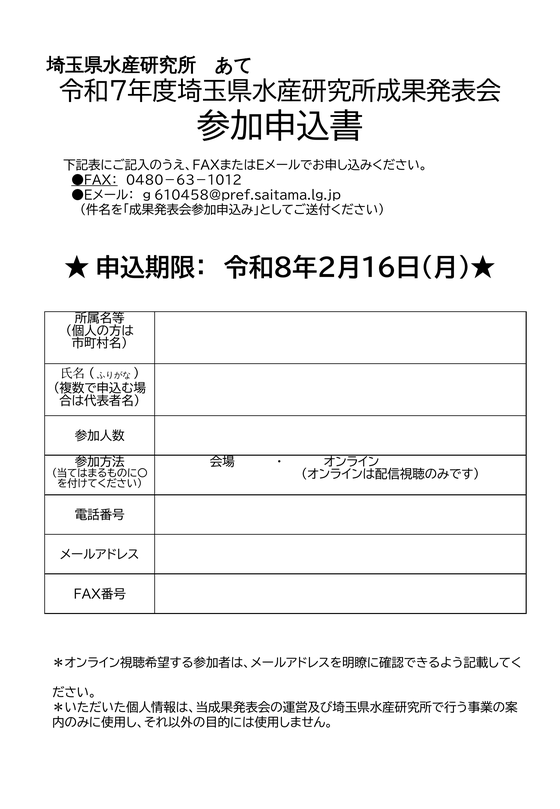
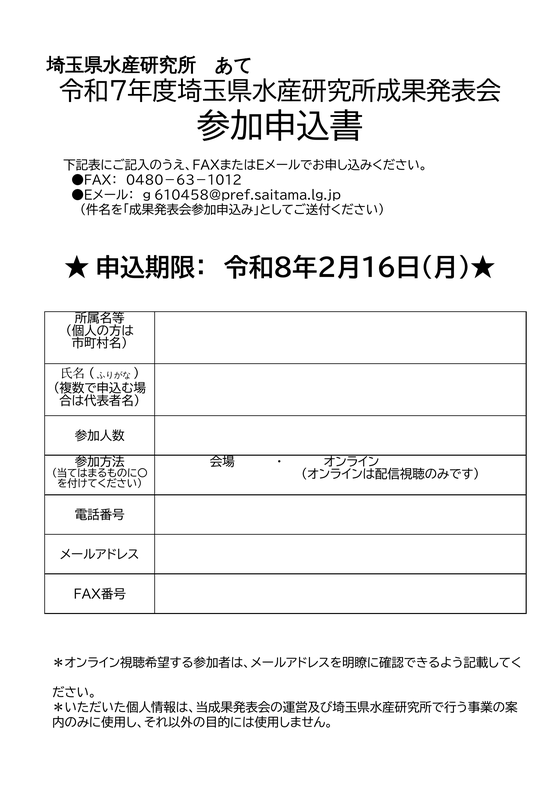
●ＦＡＸ： underline: present -> none (95, 180)
